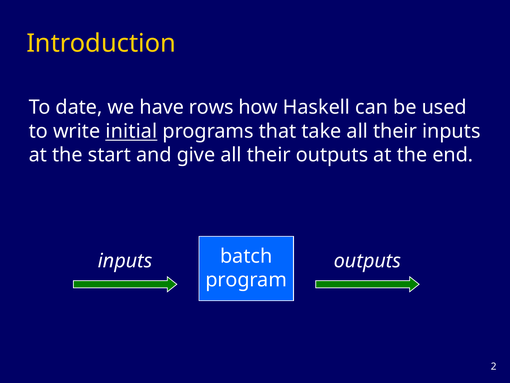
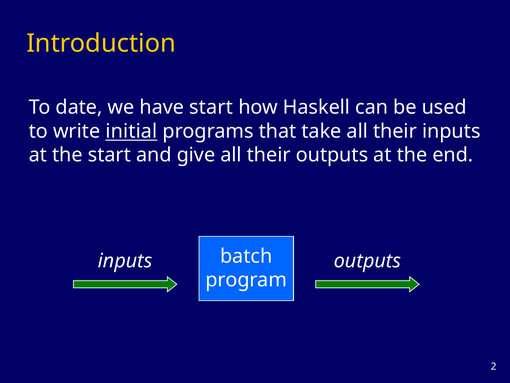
have rows: rows -> start (211, 107)
